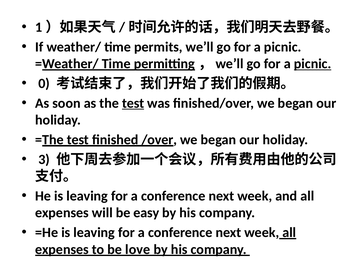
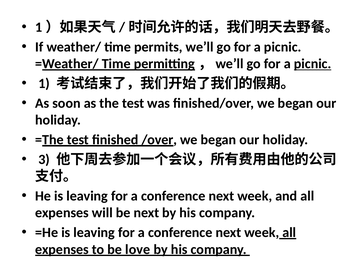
0: 0 -> 1 (44, 83)
test underline: present -> none (133, 103)
be easy: easy -> next (146, 213)
